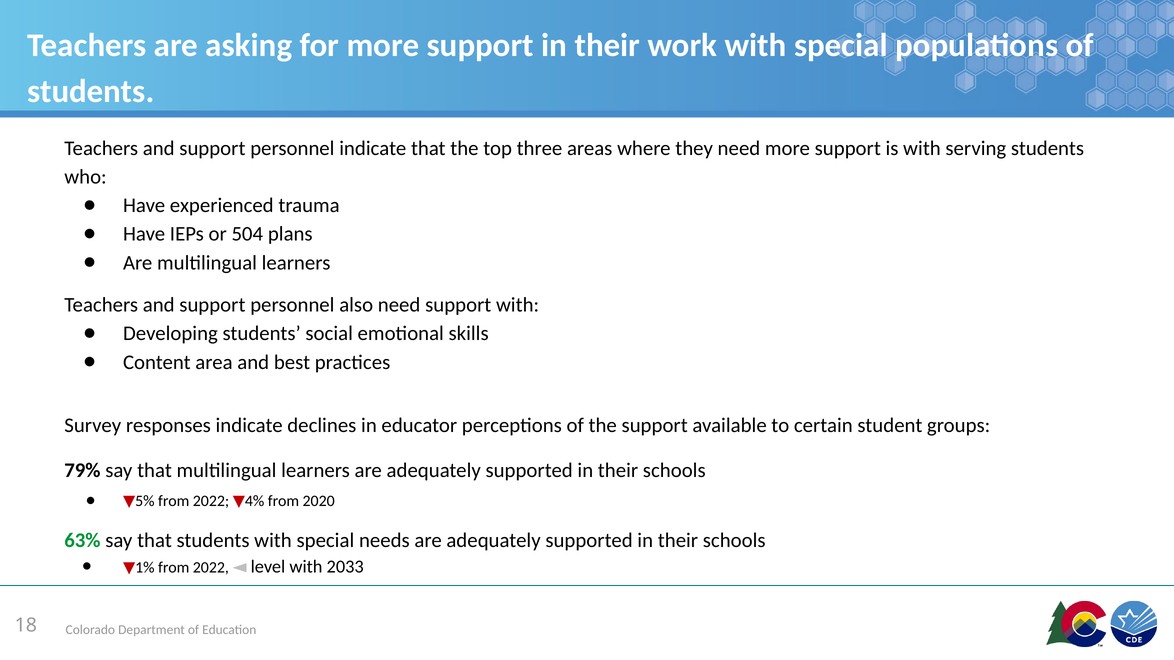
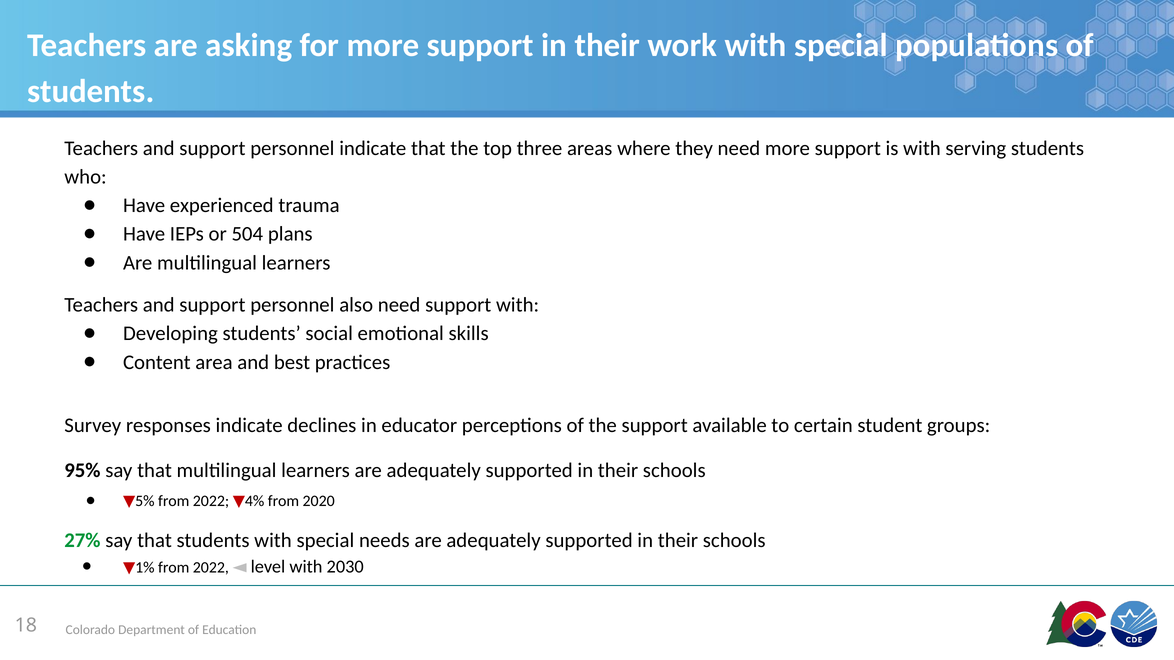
79%: 79% -> 95% (82, 470)
63%: 63% -> 27% (82, 541)
2033: 2033 -> 2030 (345, 567)
